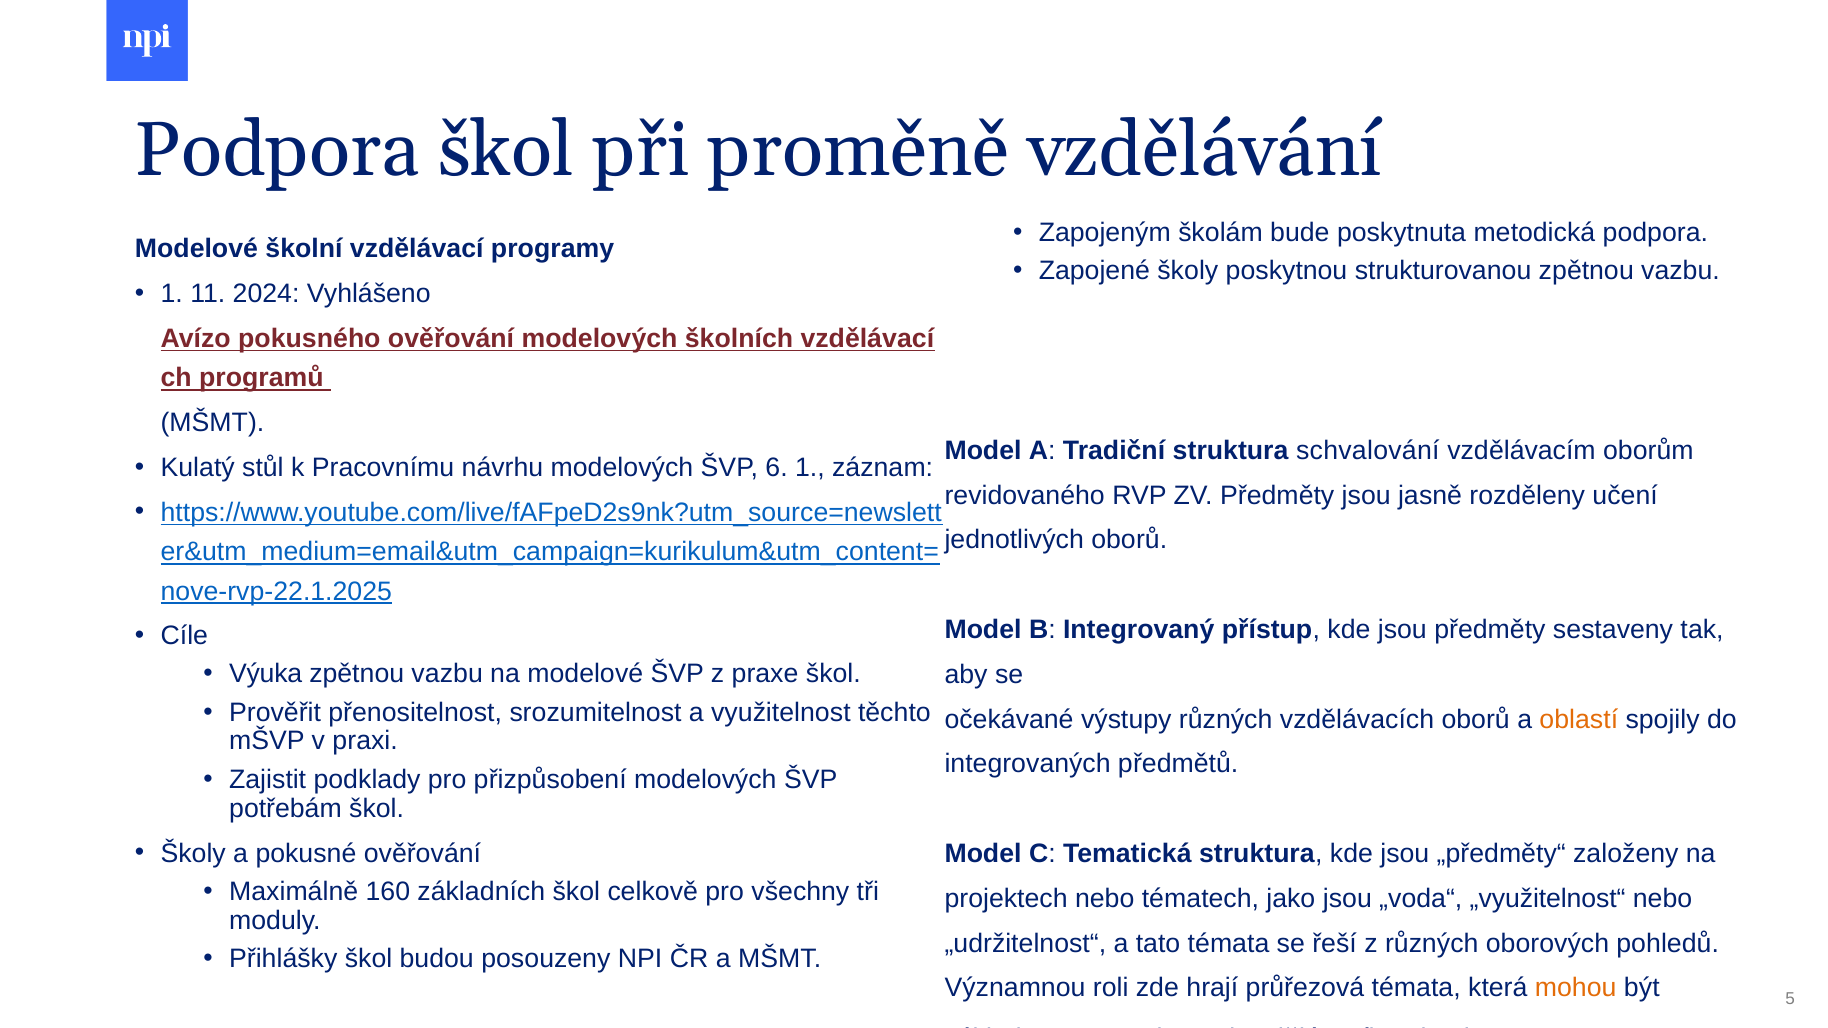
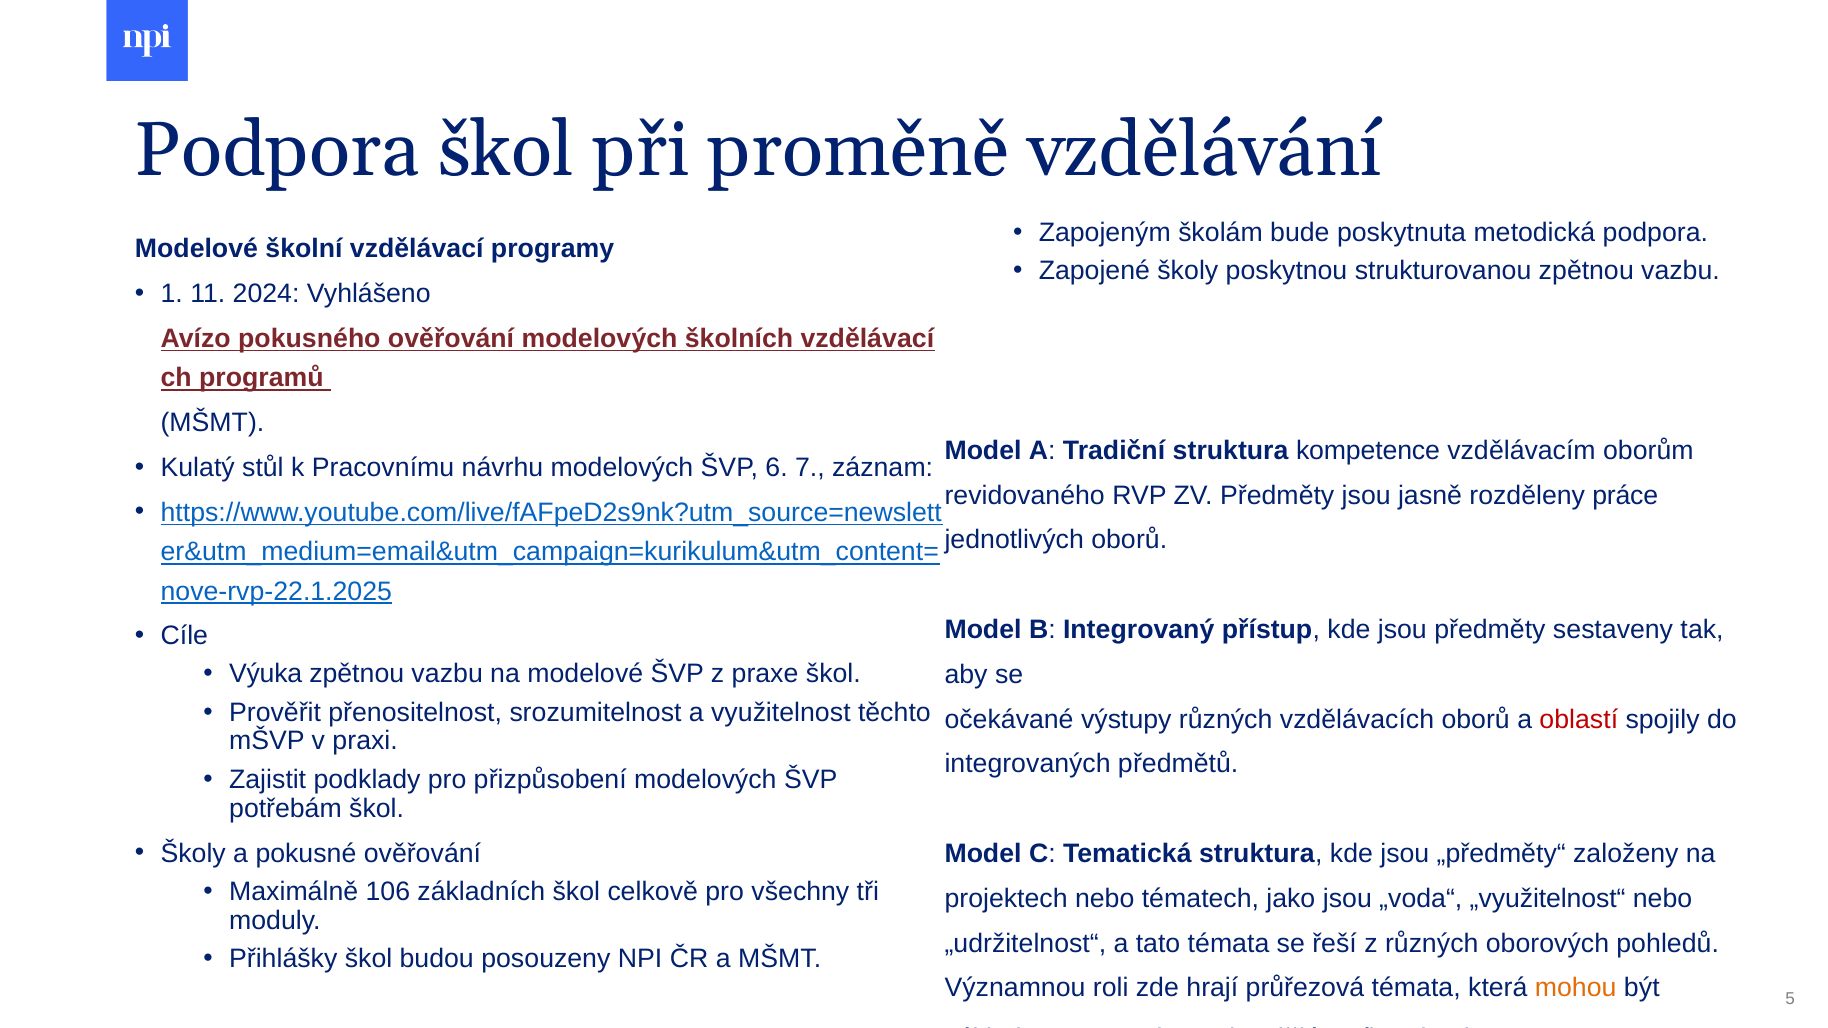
schvalování: schvalování -> kompetence (1368, 451)
6 1: 1 -> 7 (810, 468)
učení: učení -> práce (1625, 495)
oblastí colour: orange -> red (1579, 719)
160: 160 -> 106 (388, 892)
